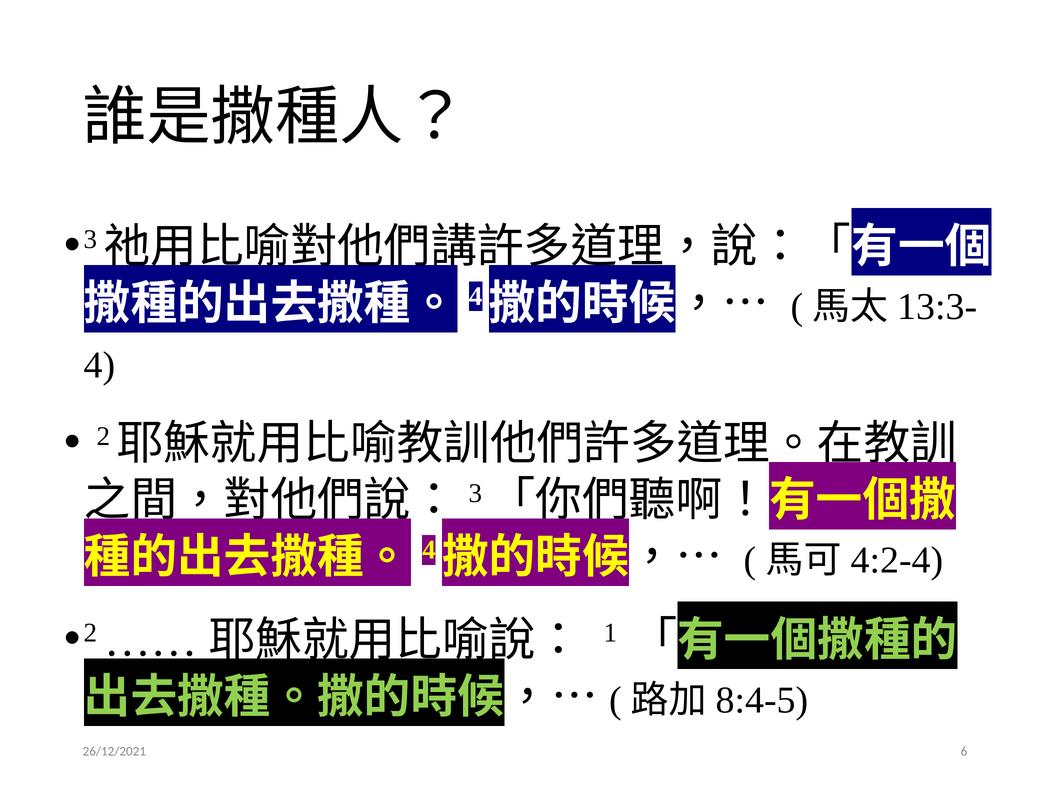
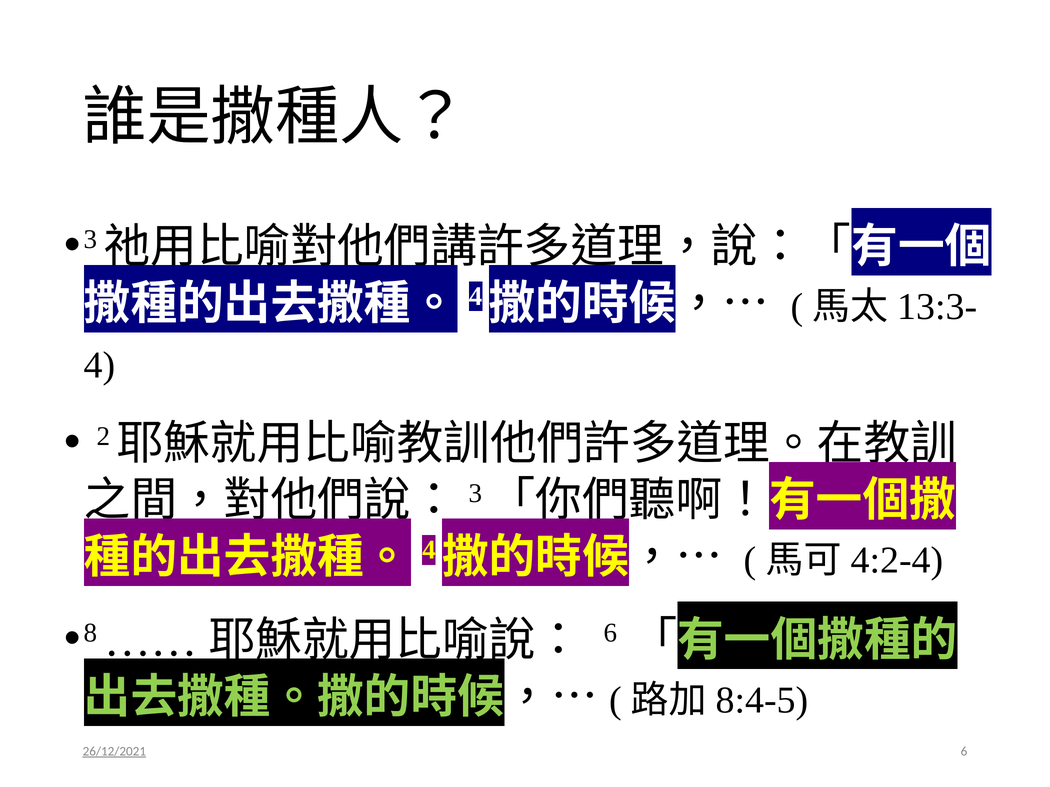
2: 2 -> 8 (91, 633)
1: 1 -> 6 (611, 633)
26/12/2021 underline: none -> present (114, 752)
